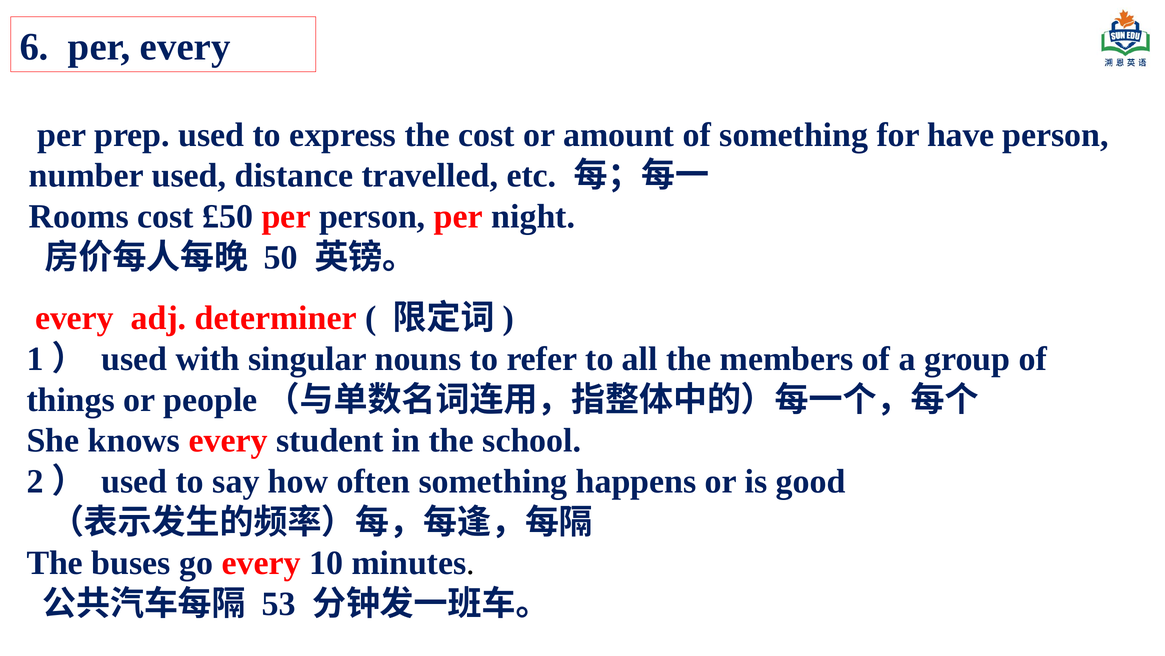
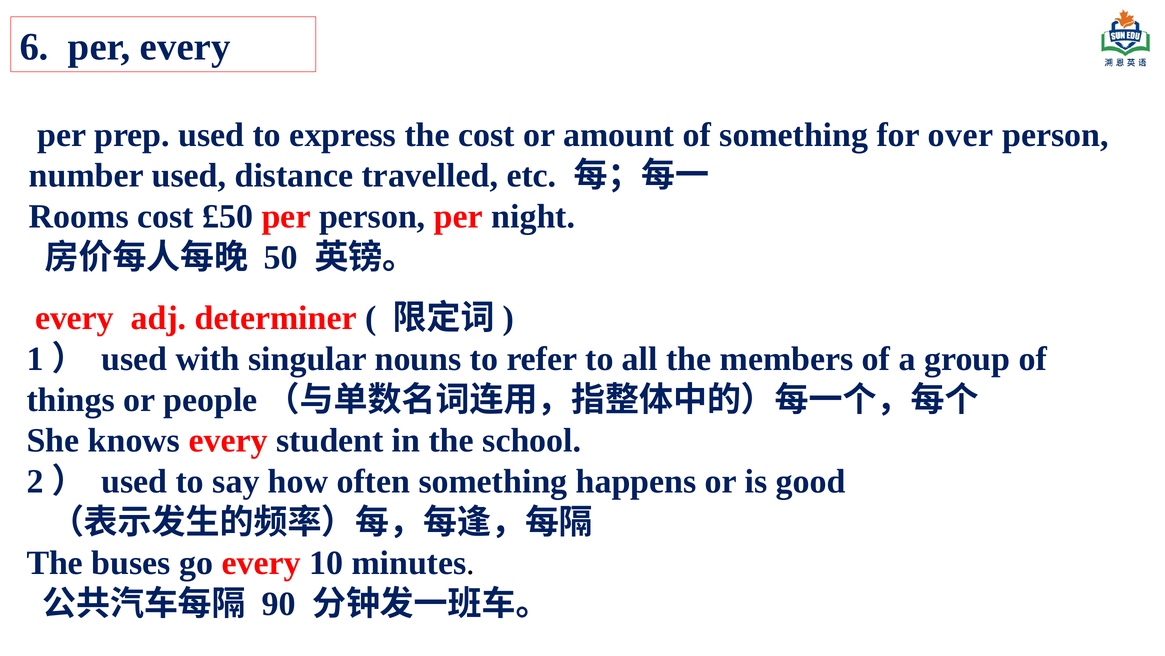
have: have -> over (961, 135)
53: 53 -> 90 (279, 603)
